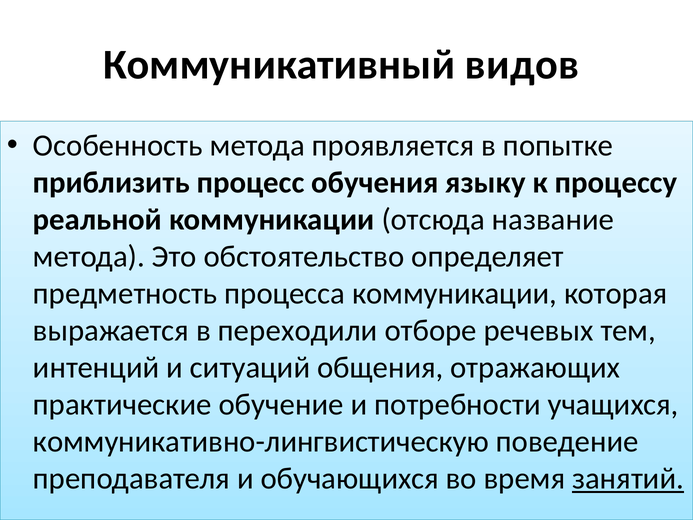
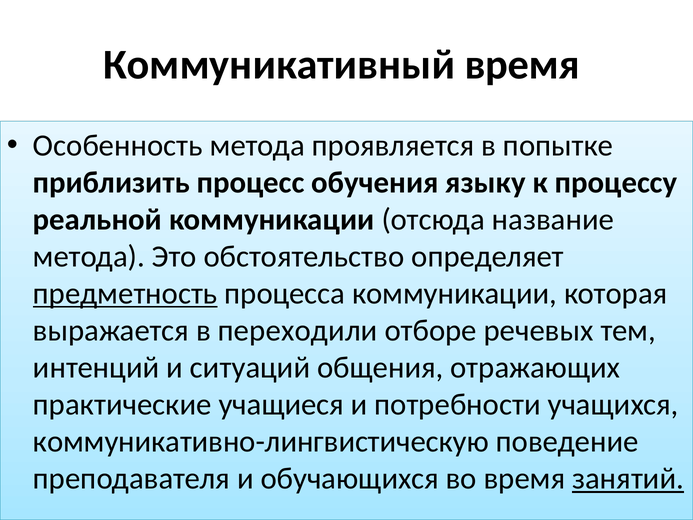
Коммуникативный видов: видов -> время (522, 65)
предметность underline: none -> present (125, 293)
обучение: обучение -> учащиеся (281, 404)
